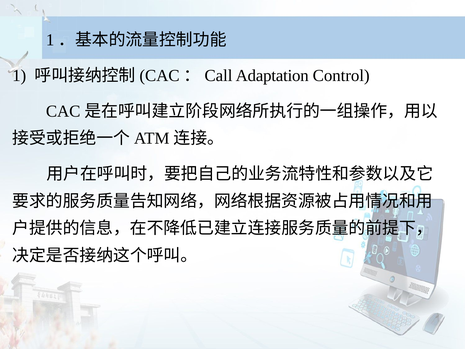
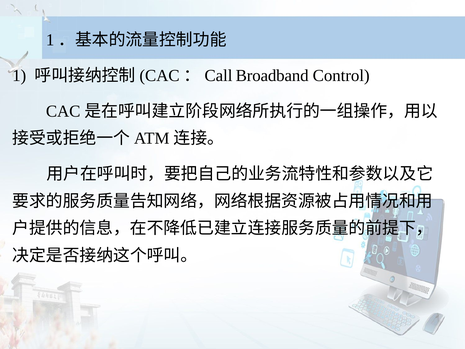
Adaptation: Adaptation -> Broadband (272, 76)
